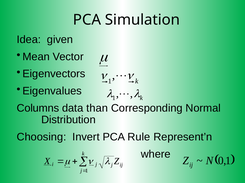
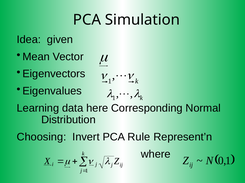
Columns: Columns -> Learning (38, 109)
than: than -> here (97, 109)
